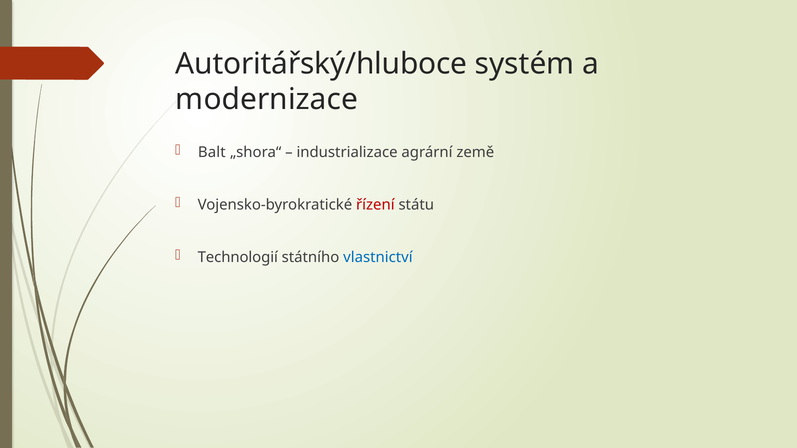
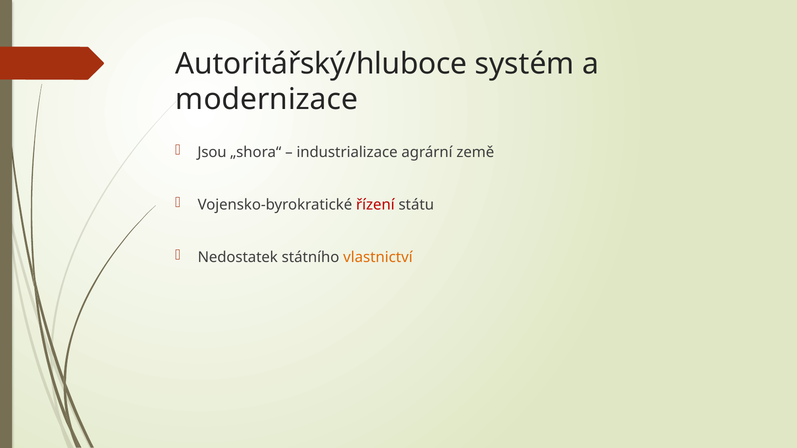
Balt: Balt -> Jsou (212, 152)
Technologií: Technologií -> Nedostatek (238, 257)
vlastnictví colour: blue -> orange (378, 257)
